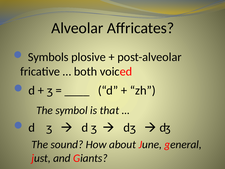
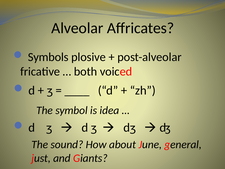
that: that -> idea (109, 110)
